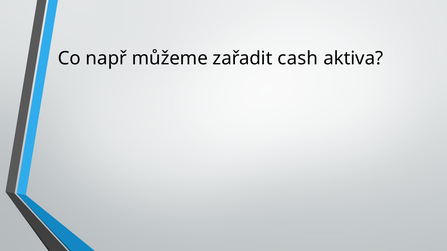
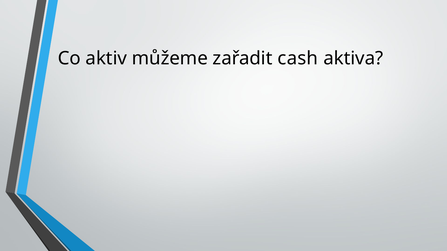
např: např -> aktiv (106, 59)
